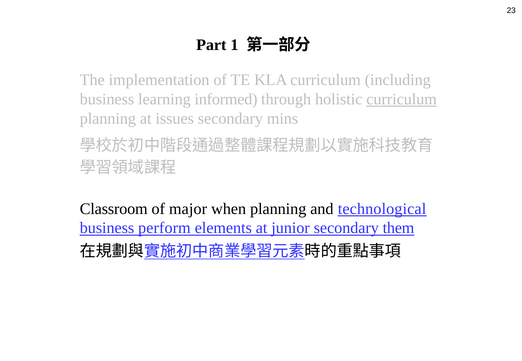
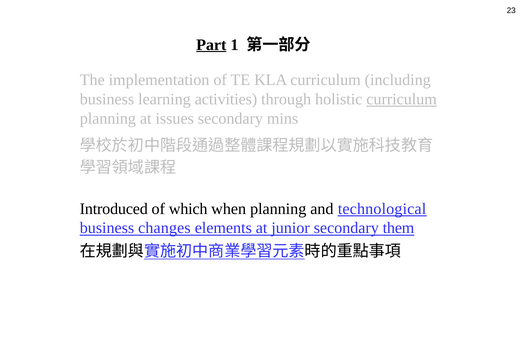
Part underline: none -> present (211, 45)
informed: informed -> activities (226, 99)
Classroom: Classroom -> Introduced (114, 209)
major: major -> which (188, 209)
perform: perform -> changes (164, 228)
